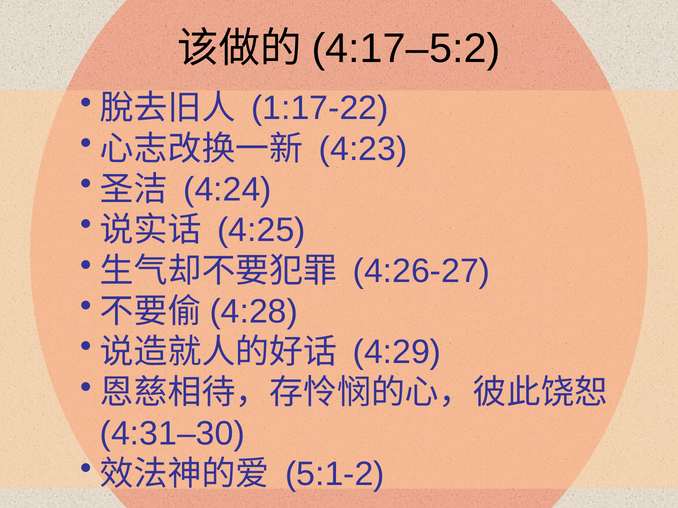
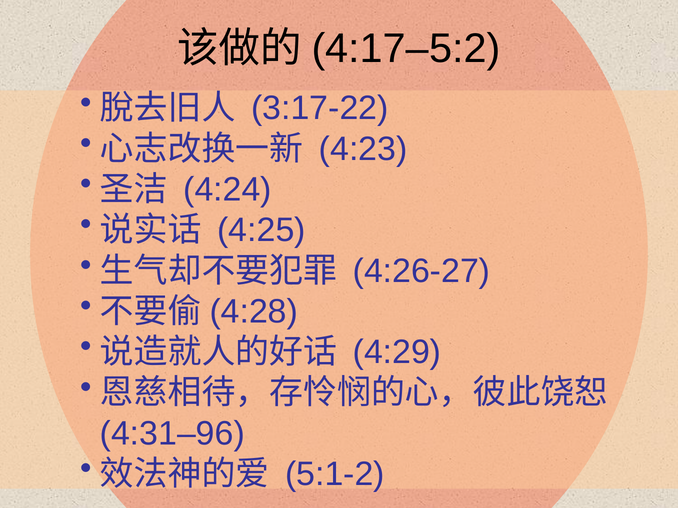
1:17-22: 1:17-22 -> 3:17-22 (320, 108)
4:31–30: 4:31–30 -> 4:31–96 (172, 434)
